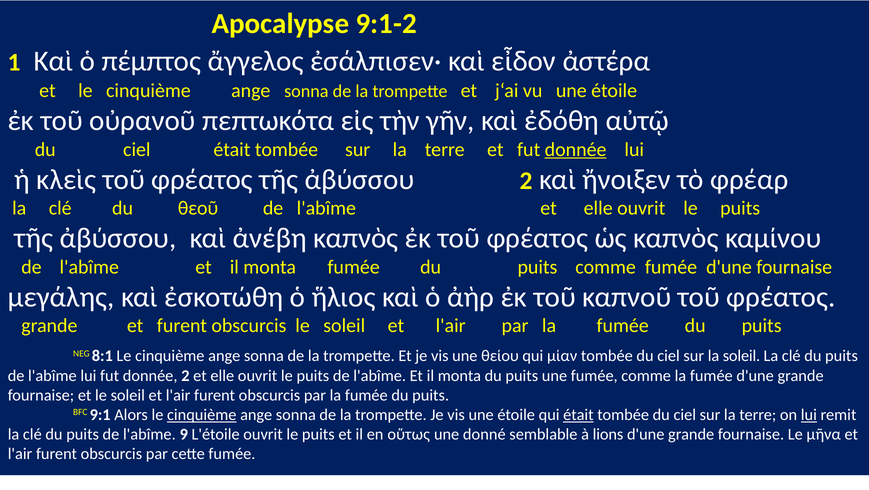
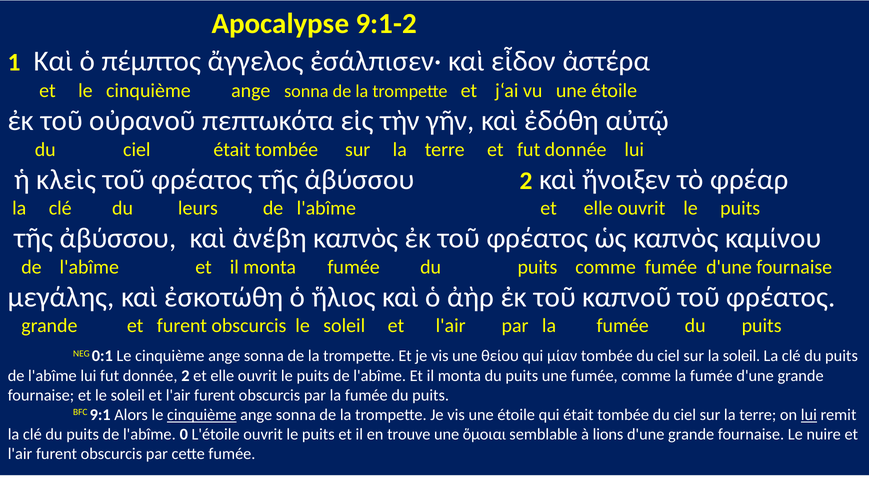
donnée underline: present -> none (576, 149)
θεοῦ: θεοῦ -> leurs (198, 208)
8:1: 8:1 -> 0:1 (102, 356)
était underline: present -> none (578, 415)
9: 9 -> 0 (184, 434)
οὕτως: οὕτως -> trouve (409, 434)
donné: donné -> ὅμοιαι (484, 434)
μῆνα: μῆνα -> nuire (824, 434)
